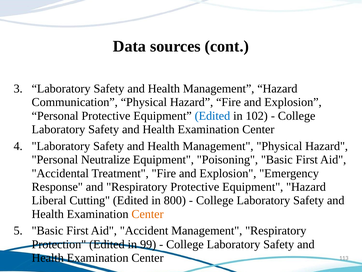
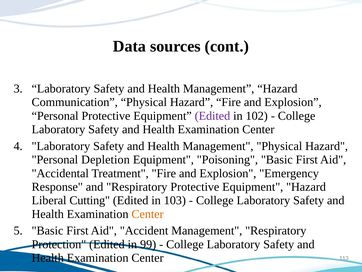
Edited colour: blue -> purple (212, 116)
Neutralize: Neutralize -> Depletion (105, 159)
800: 800 -> 103 (175, 200)
